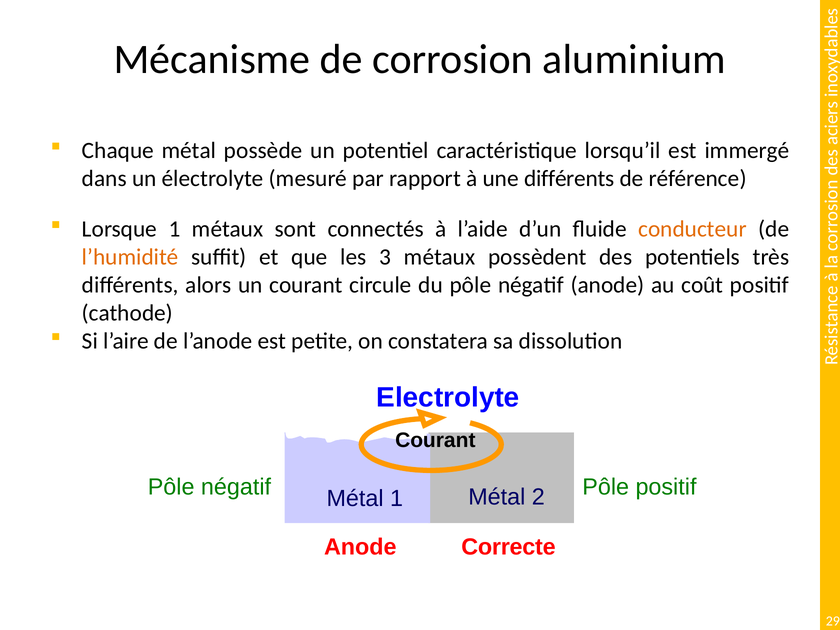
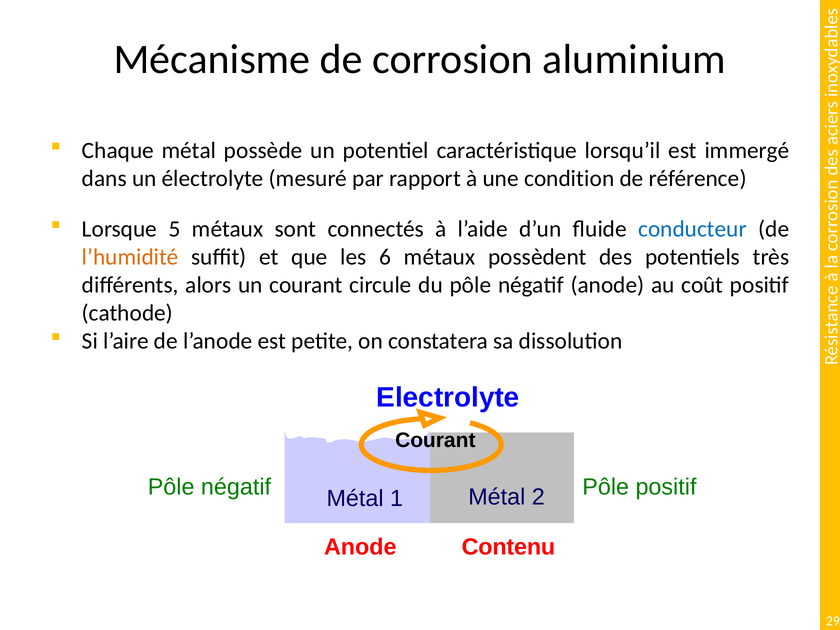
une différents: différents -> condition (569, 179)
Lorsque 1: 1 -> 5 (175, 229)
conducteur colour: orange -> blue (692, 229)
3: 3 -> 6 (385, 257)
Correcte: Correcte -> Contenu (508, 547)
